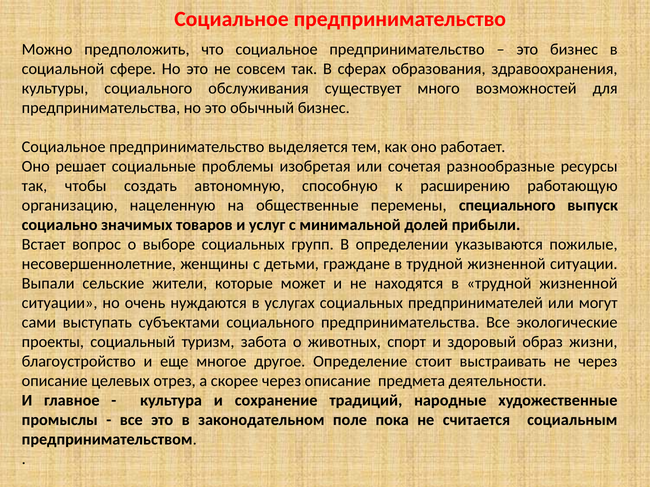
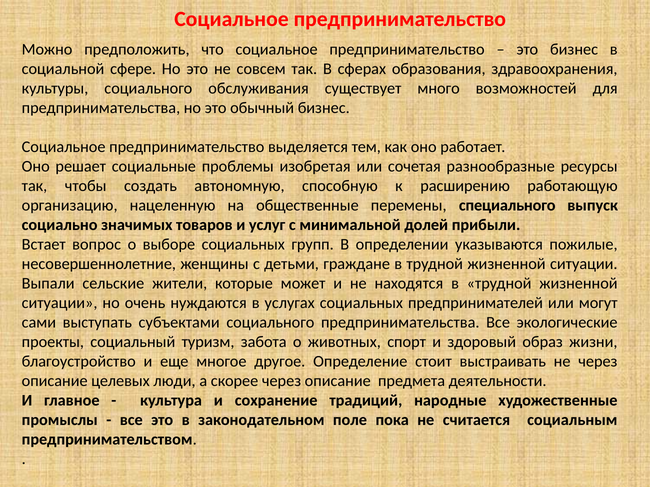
отрез: отрез -> люди (175, 381)
